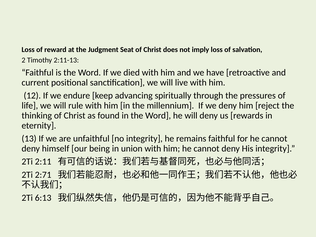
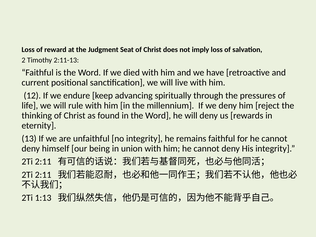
2:71: 2:71 -> 2:11 (43, 175)
6:13: 6:13 -> 1:13 (43, 198)
